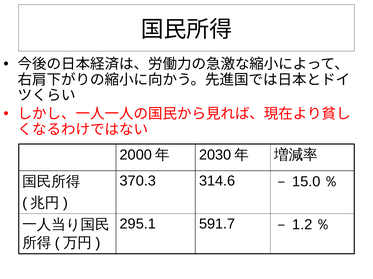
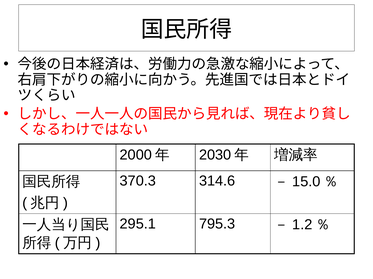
591.7: 591.7 -> 795.3 (217, 224)
